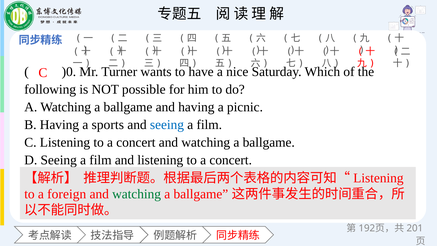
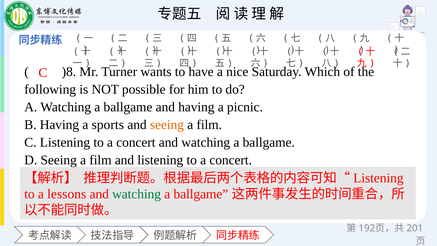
)0: )0 -> )8 (69, 72)
seeing colour: blue -> orange (167, 125)
foreign: foreign -> lessons (67, 194)
